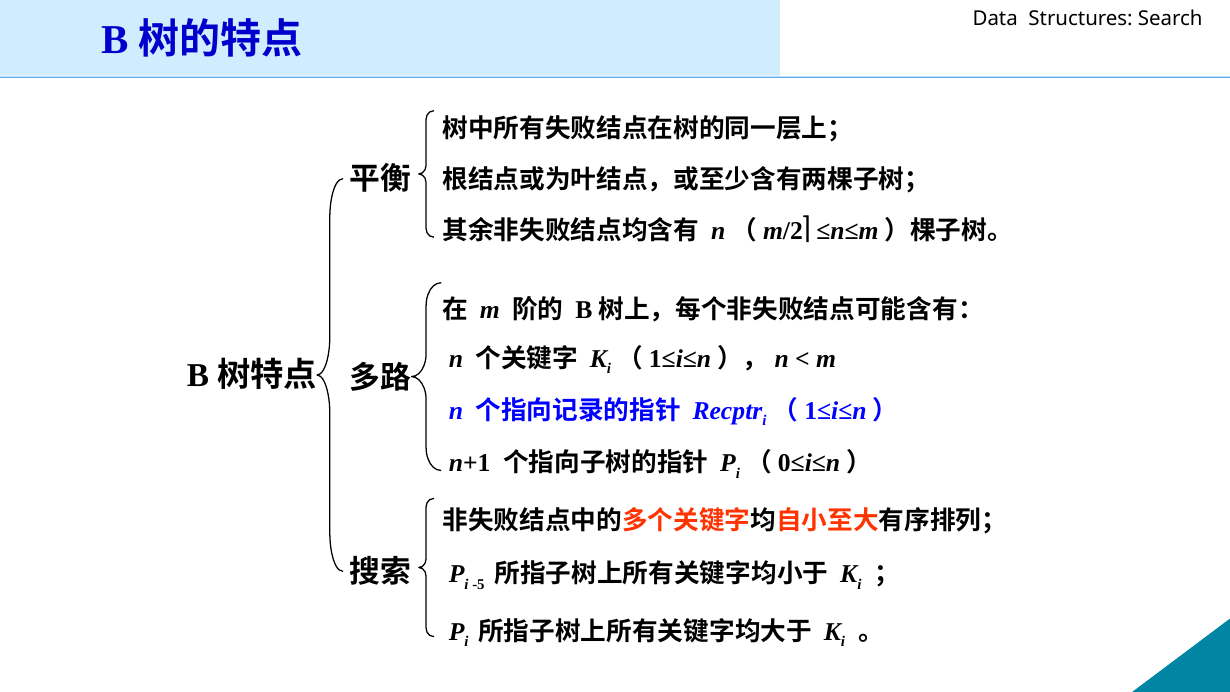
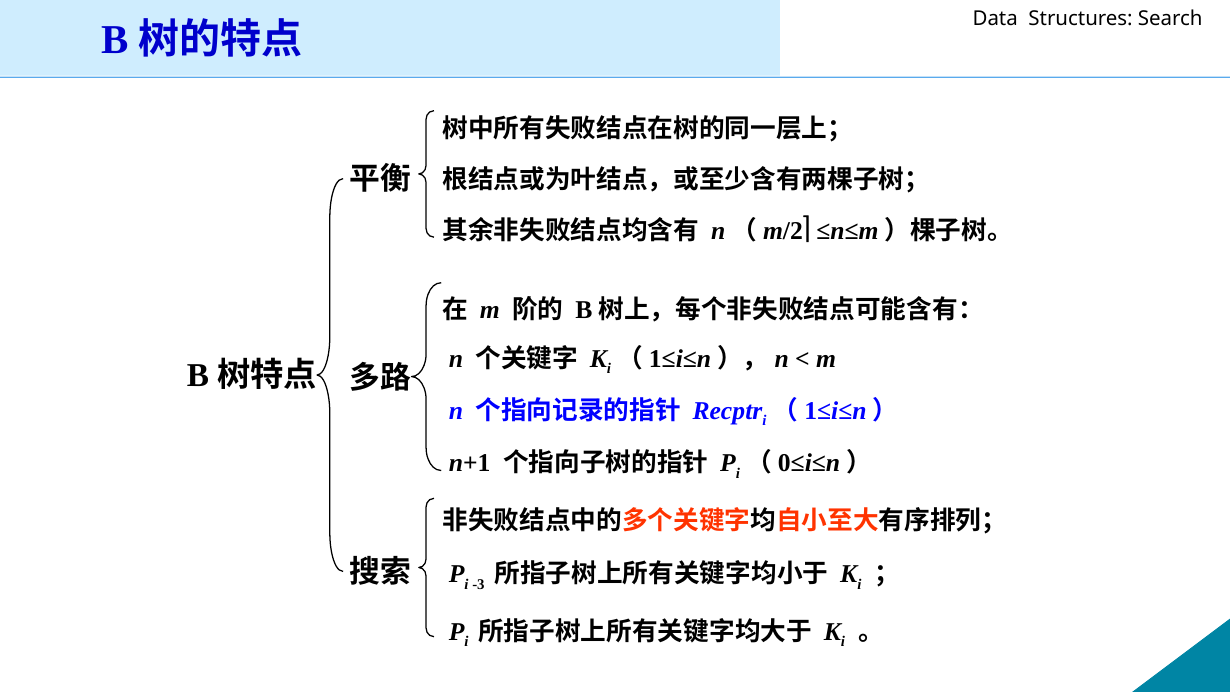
-5: -5 -> -3 (478, 584)
